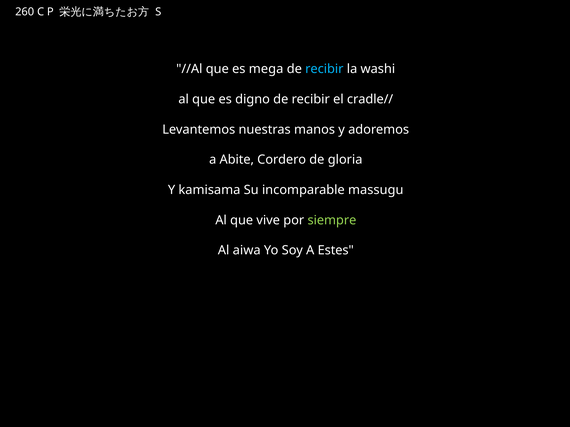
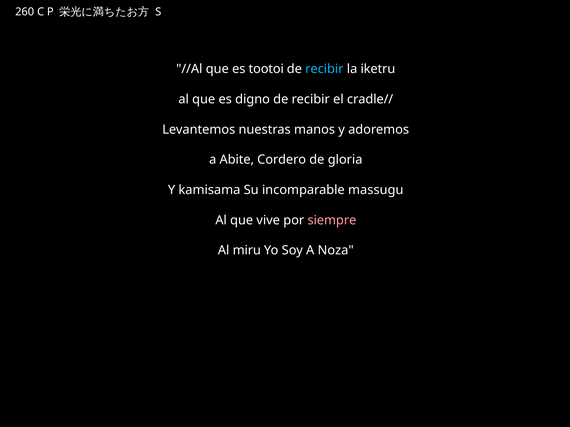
mega: mega -> tootoi (266, 69)
washi: washi -> iketru (378, 69)
siempre colour: light green -> pink (332, 220)
aiwa: aiwa -> miru (247, 251)
Estes: Estes -> Noza (336, 251)
